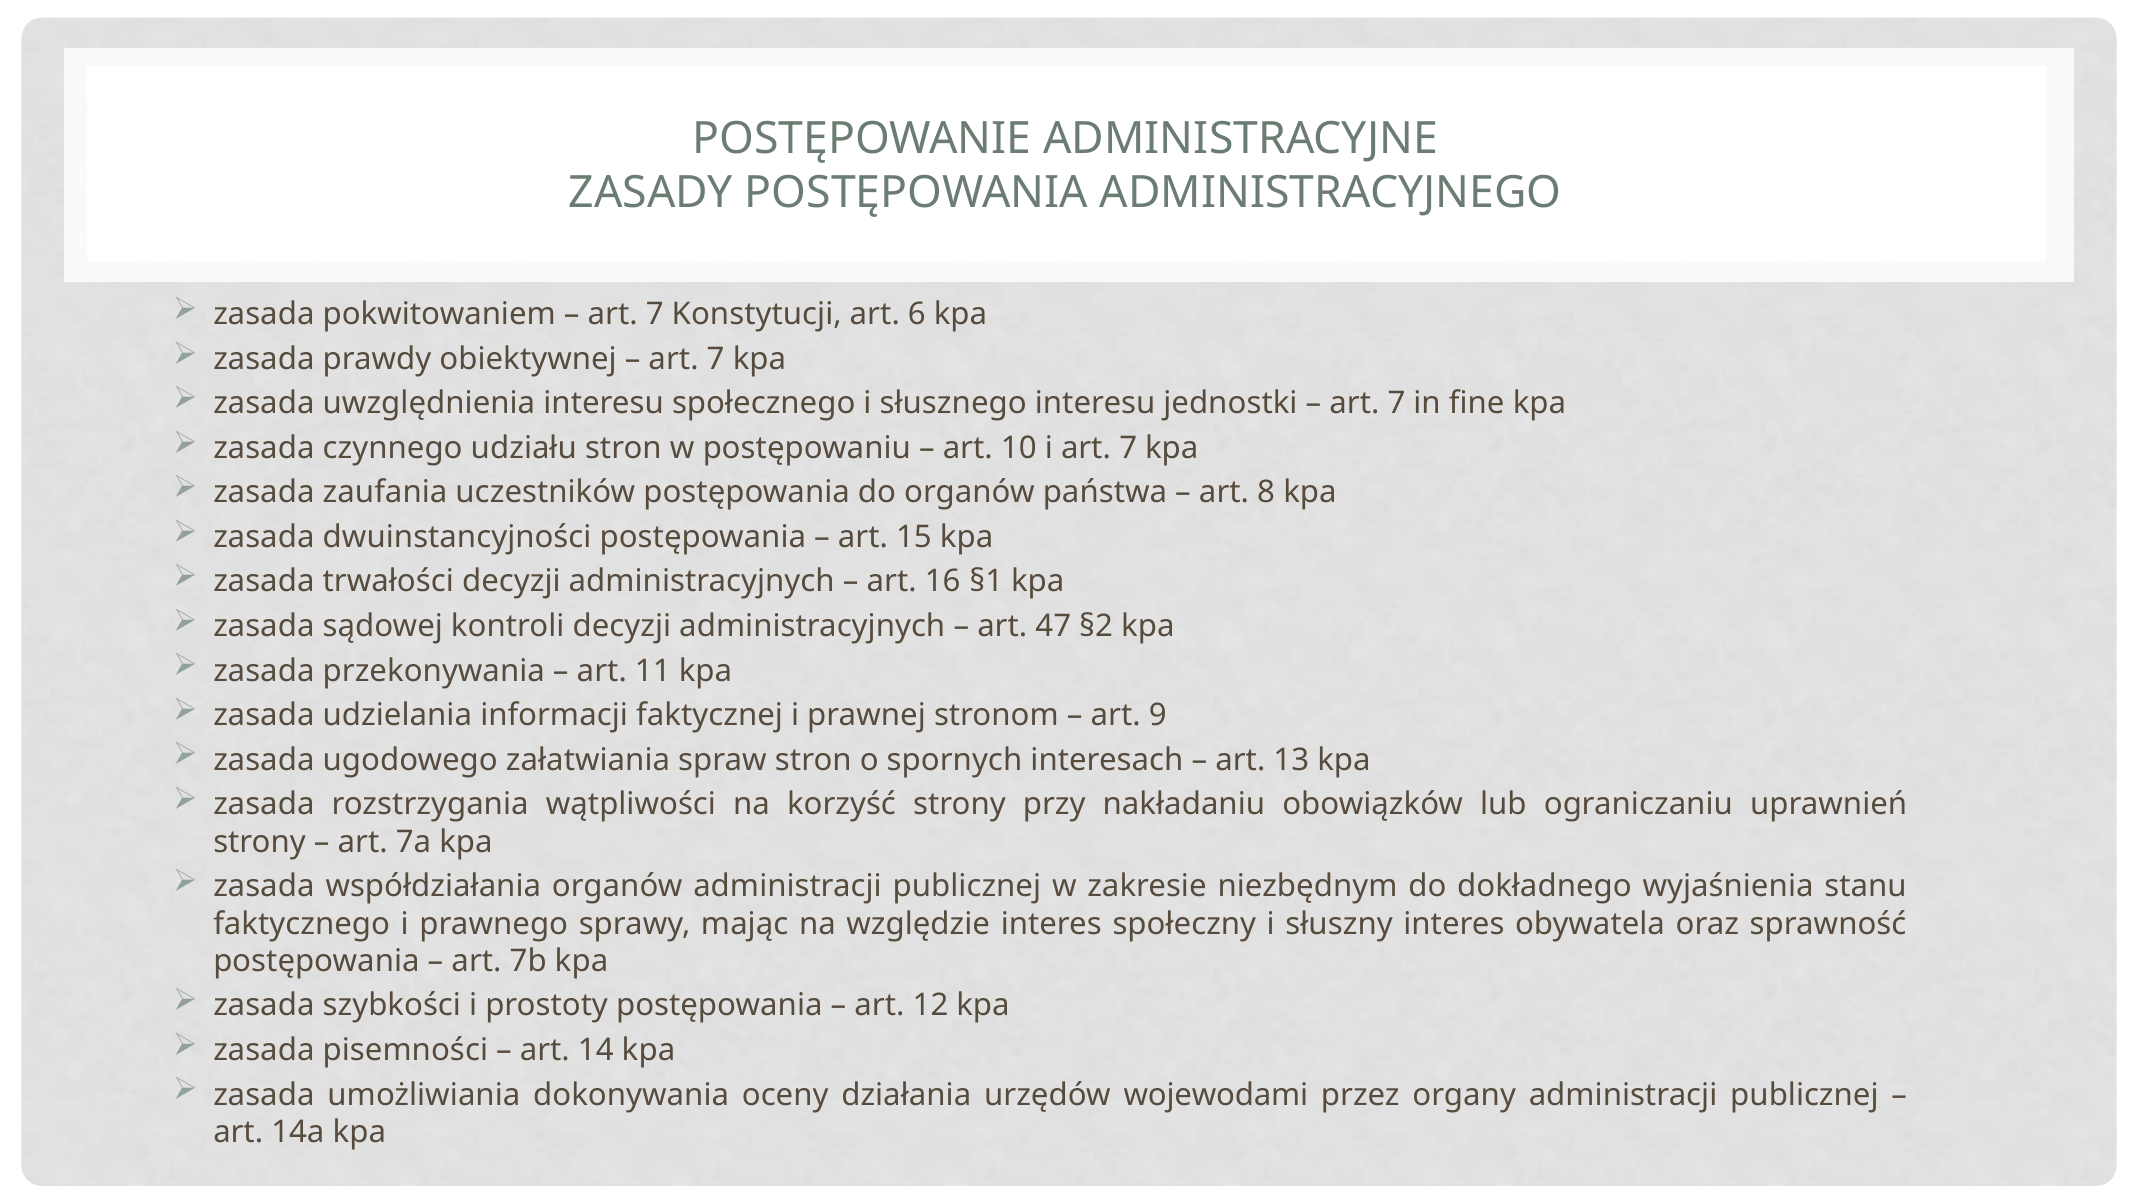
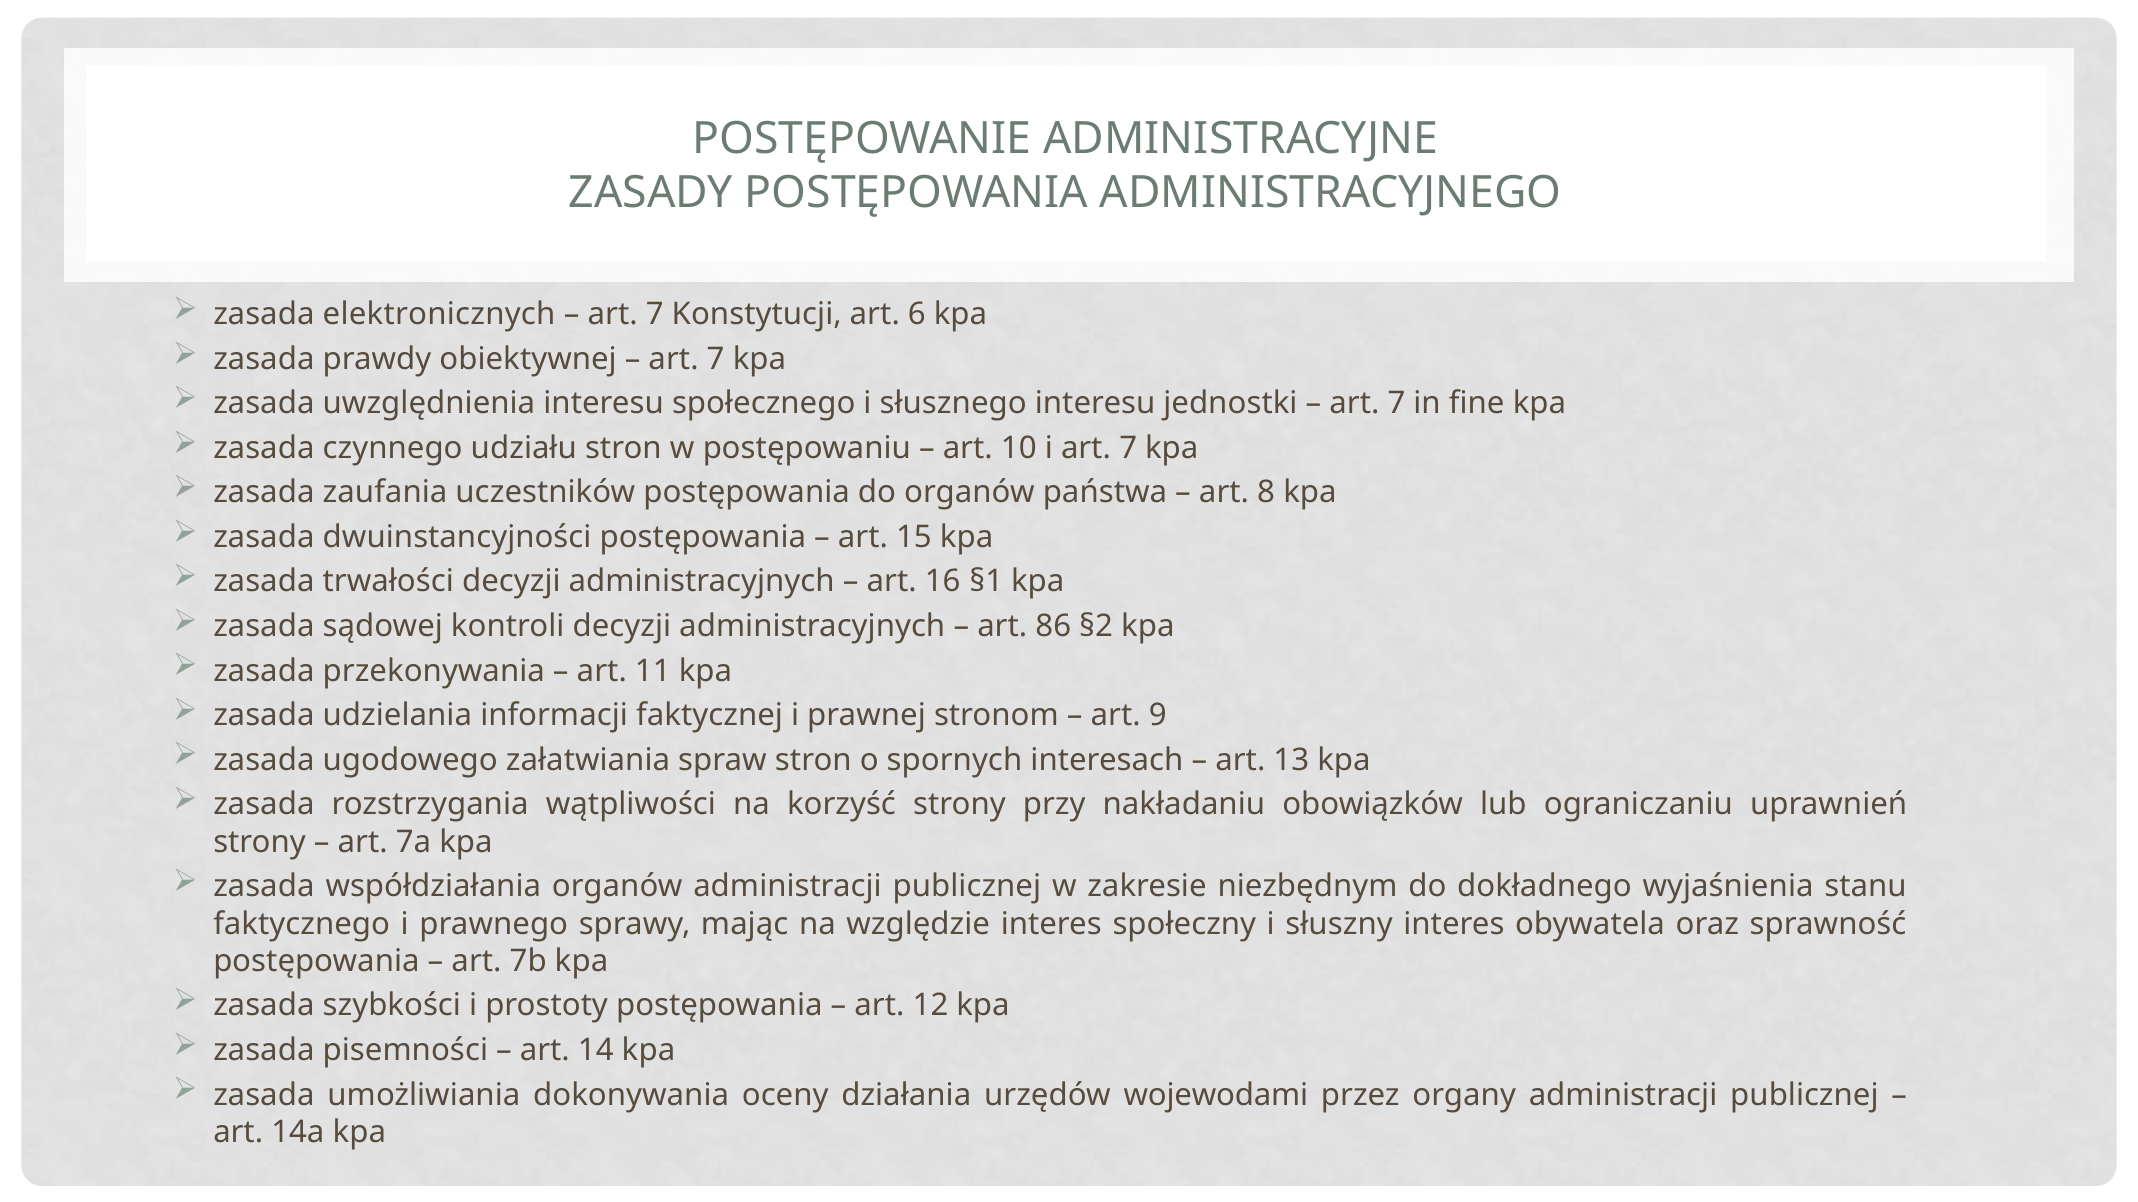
pokwitowaniem: pokwitowaniem -> elektronicznych (439, 315)
47: 47 -> 86 (1053, 626)
